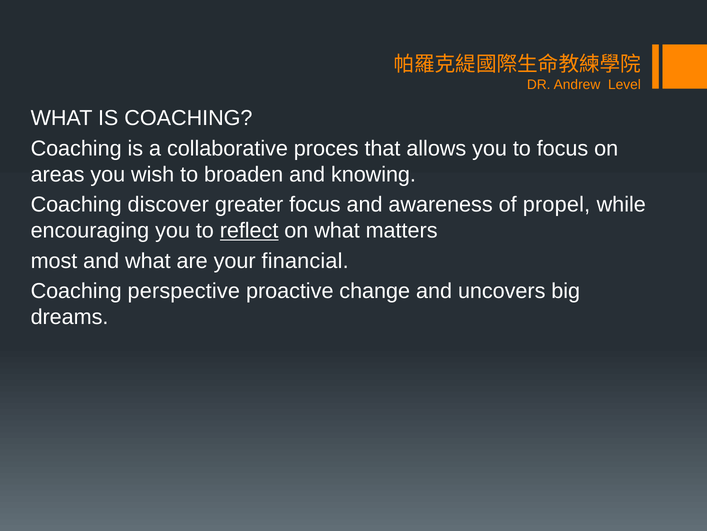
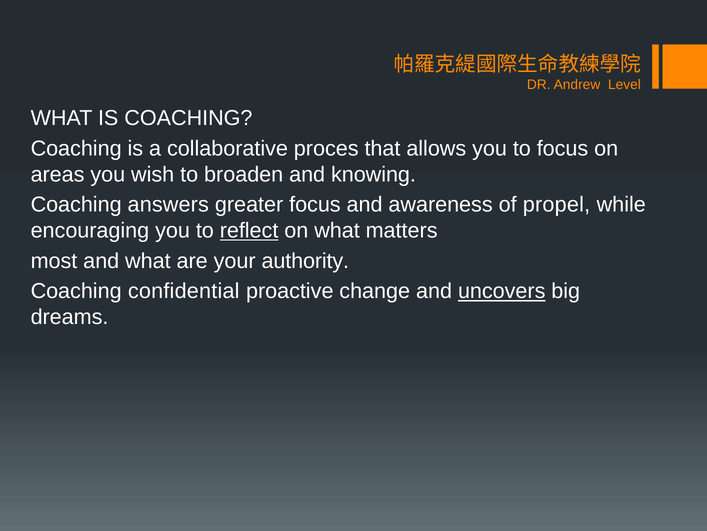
discover: discover -> answers (168, 205)
financial: financial -> authority (305, 261)
perspective: perspective -> confidential (184, 291)
uncovers underline: none -> present (502, 291)
